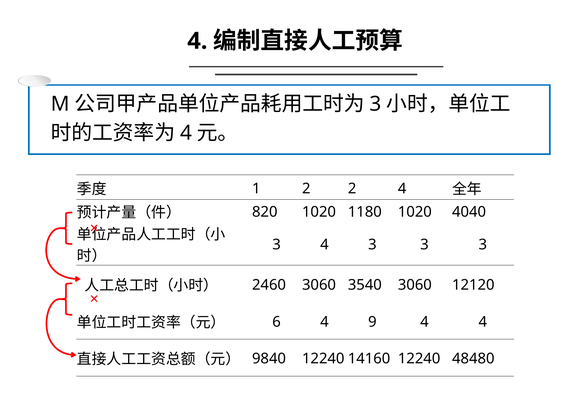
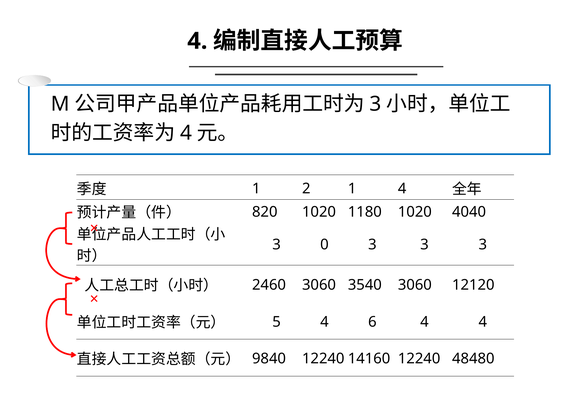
2 2: 2 -> 1 (352, 189)
3 4: 4 -> 0 (324, 245)
6: 6 -> 5 (277, 322)
9: 9 -> 6 (372, 322)
